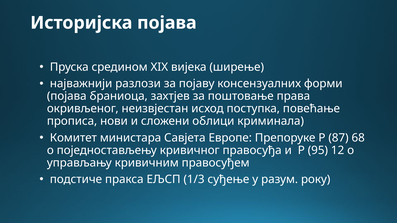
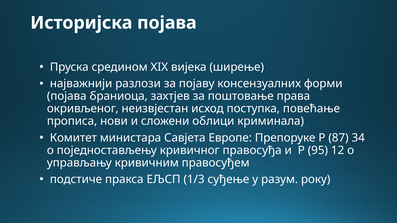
68: 68 -> 34 (358, 138)
